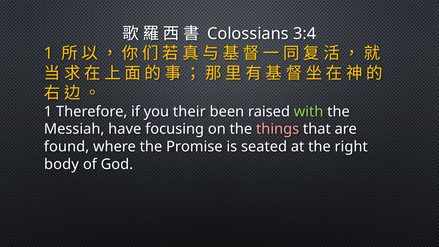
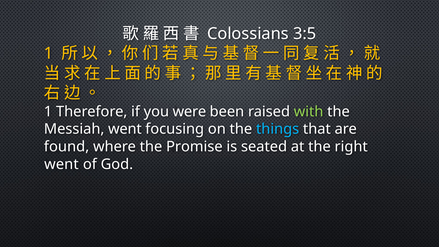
3:4: 3:4 -> 3:5 (305, 34)
their: their -> were (189, 112)
Messiah have: have -> went (125, 129)
things colour: pink -> light blue (278, 129)
body: body -> went (61, 164)
